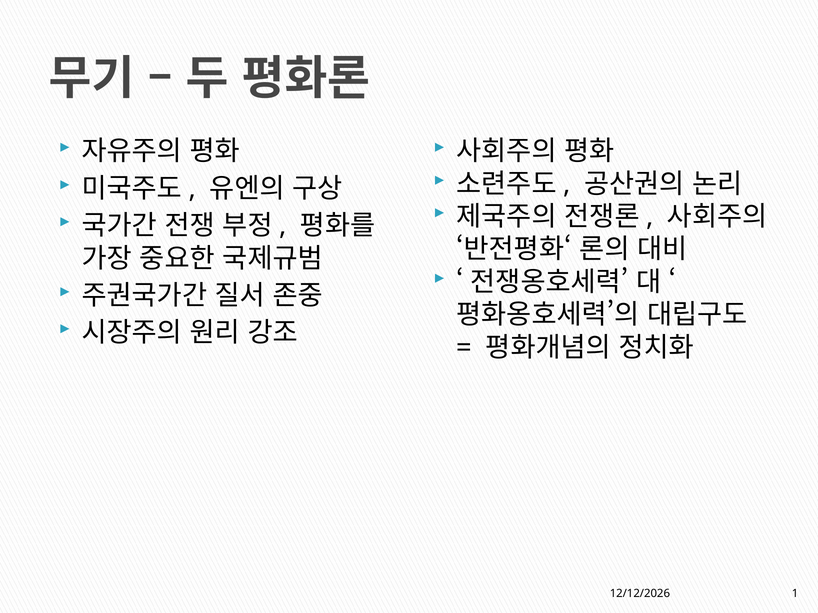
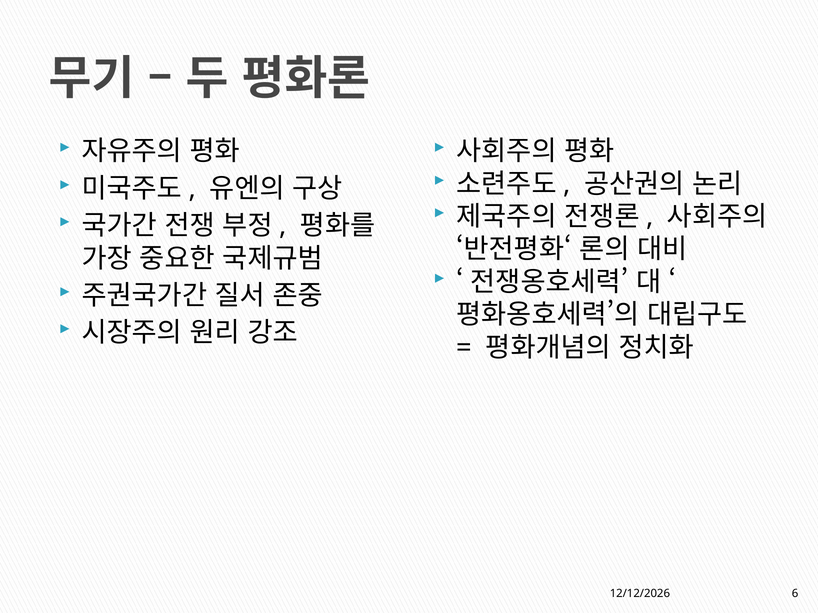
1: 1 -> 6 (795, 594)
